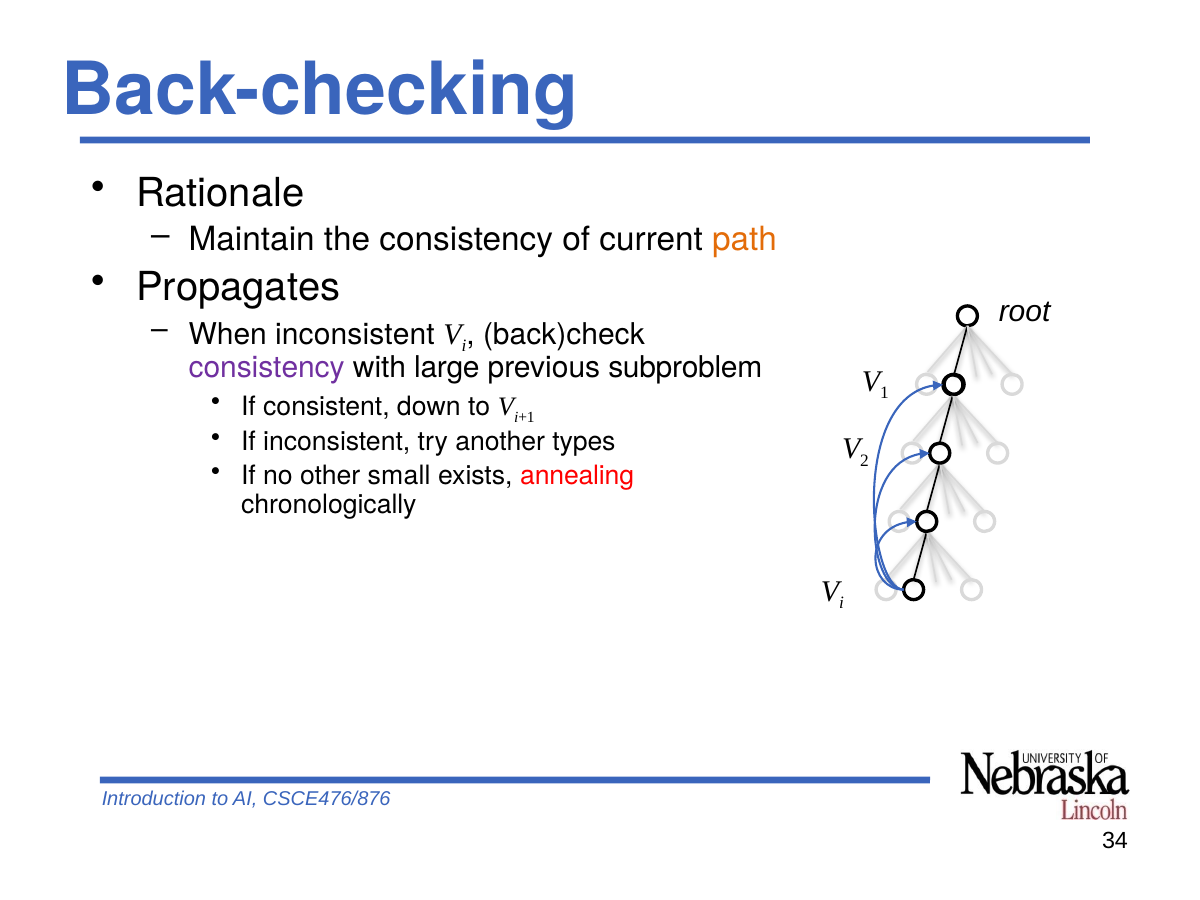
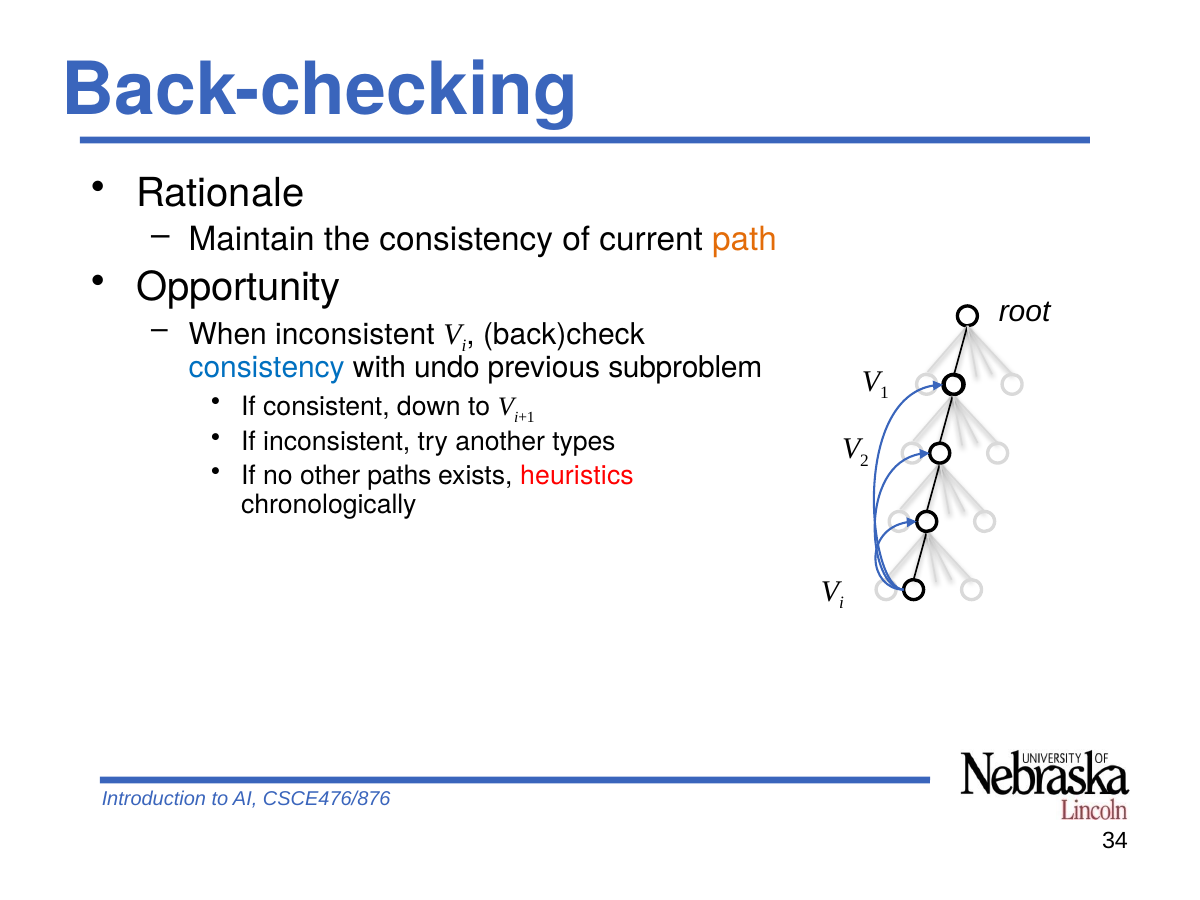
Propagates: Propagates -> Opportunity (238, 287)
consistency colour: purple -> blue (267, 368)
large: large -> undo (447, 368)
small: small -> paths (399, 476)
annealing: annealing -> heuristics (577, 476)
